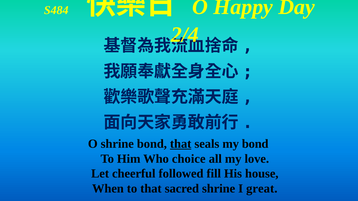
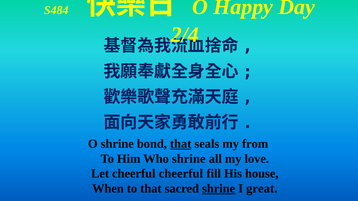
my bond: bond -> from (255, 144)
Who choice: choice -> shrine (189, 159)
cheerful followed: followed -> cheerful (181, 174)
shrine underline: none -> present (219, 189)
